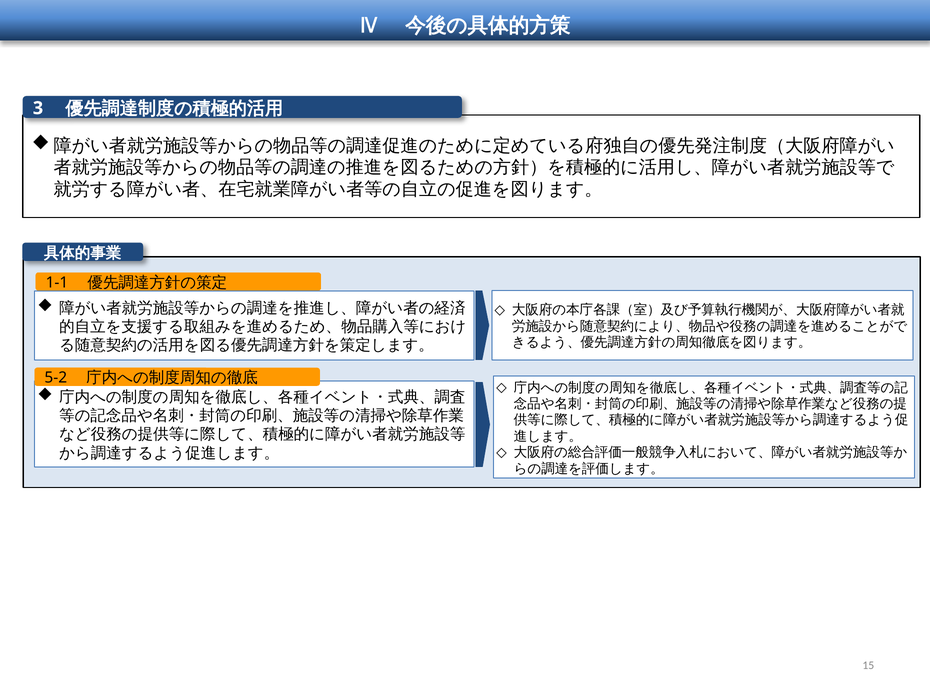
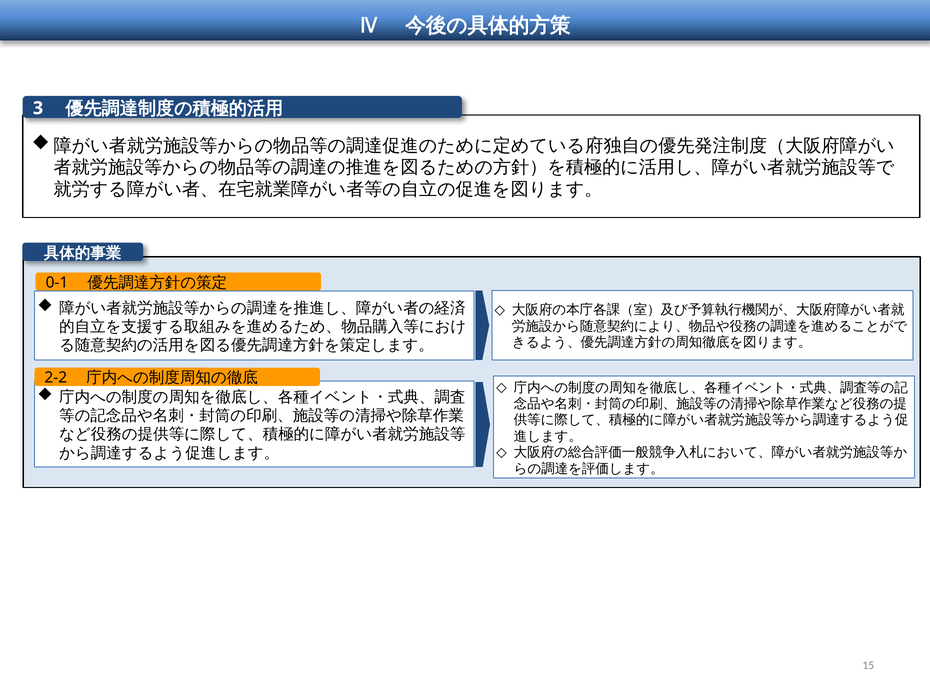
1-1: 1-1 -> 0-1 (57, 283)
5-2: 5-2 -> 2-2 (56, 378)
